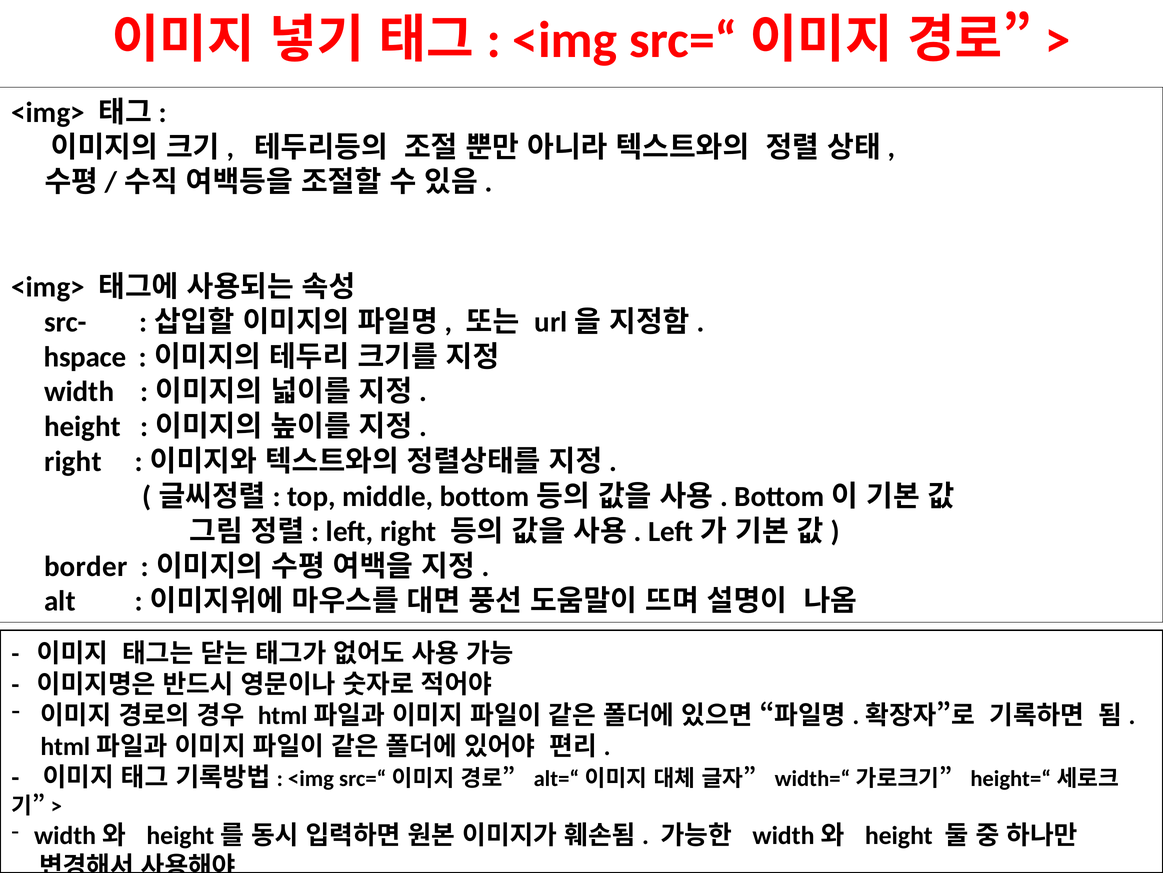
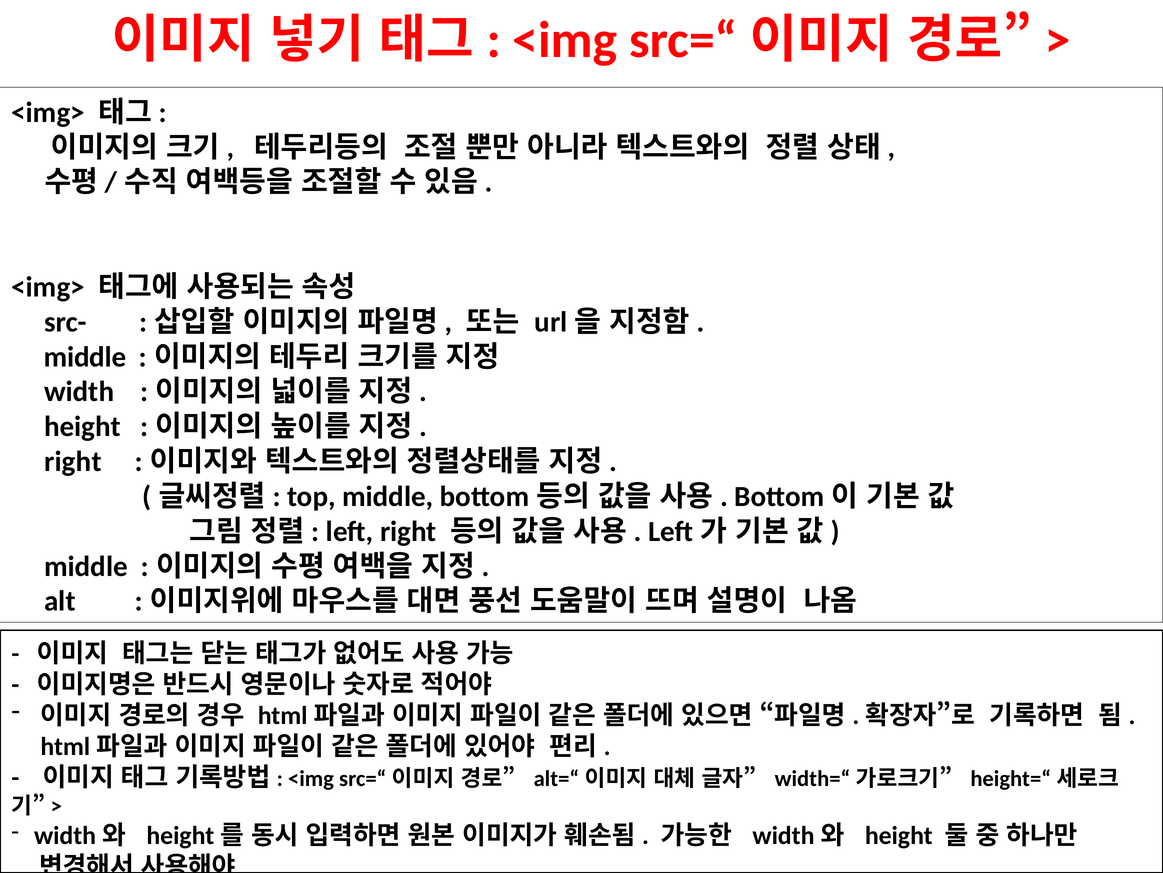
hspace: hspace -> middle (85, 357)
border: border -> middle (86, 566)
